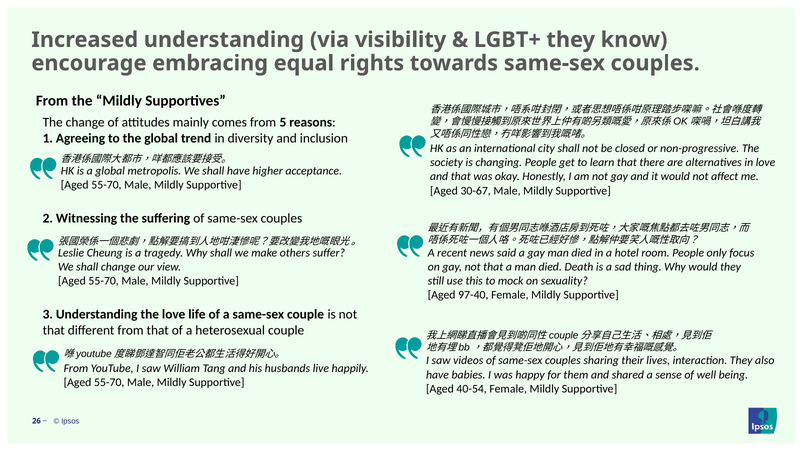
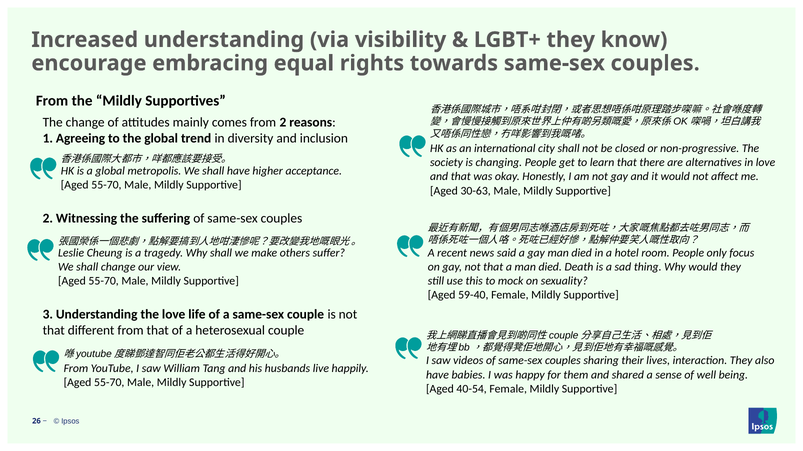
from 5: 5 -> 2 (283, 122)
30-67: 30-67 -> 30-63 (476, 191)
97-40: 97-40 -> 59-40 (473, 296)
